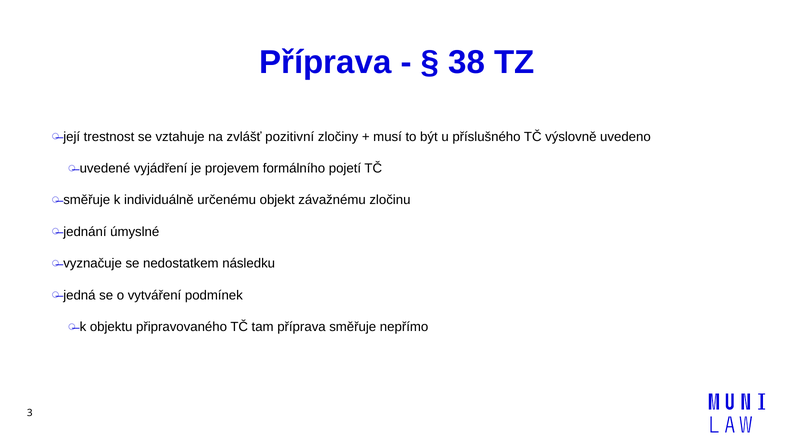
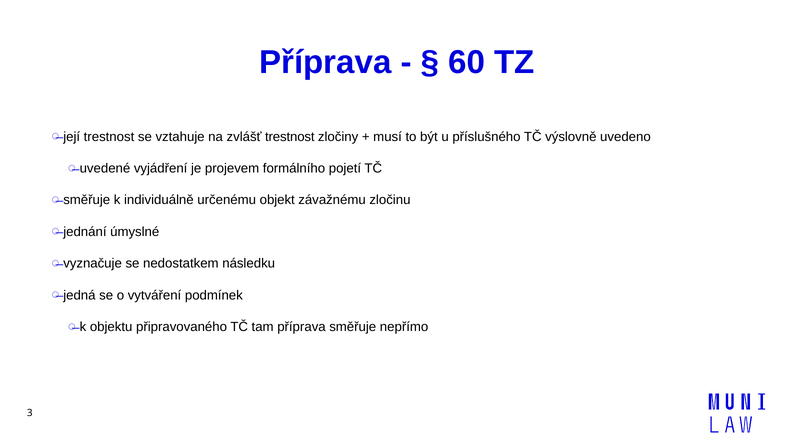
38: 38 -> 60 (467, 62)
zvlášť pozitivní: pozitivní -> trestnost (290, 137)
